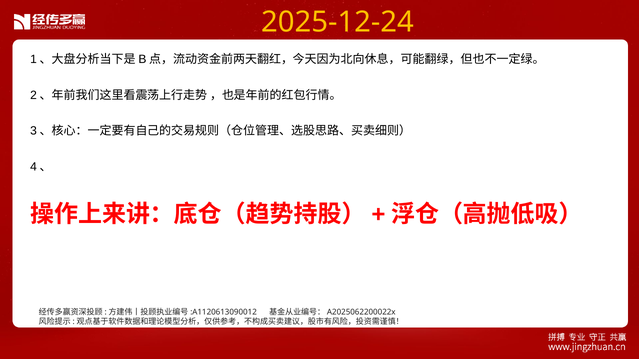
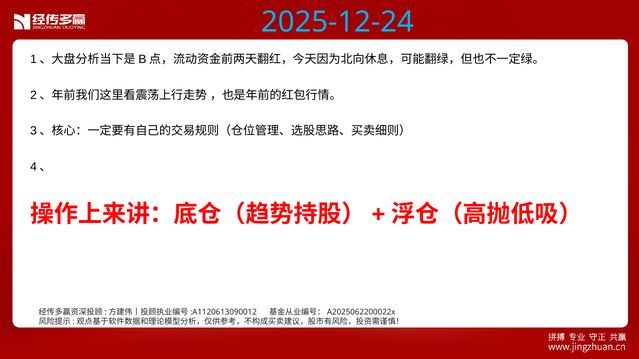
2025-12-24 colour: yellow -> light blue (337, 22)
